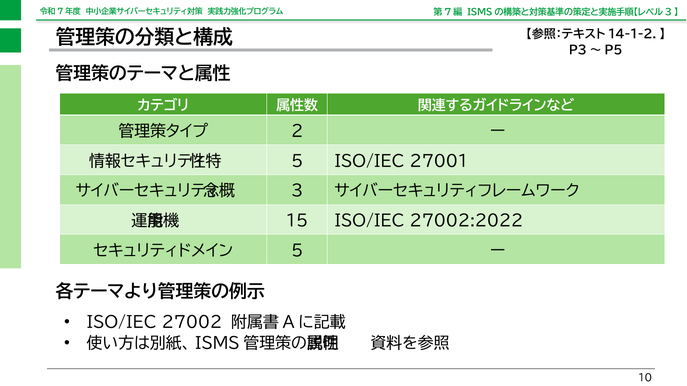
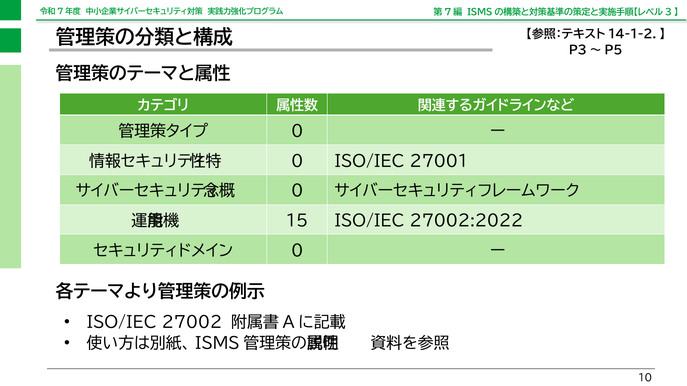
2: 2 -> 0 (297, 132)
5: 5 -> 0 (297, 162)
3: 3 -> 0 (297, 191)
5: 5 -> 0 (297, 251)
